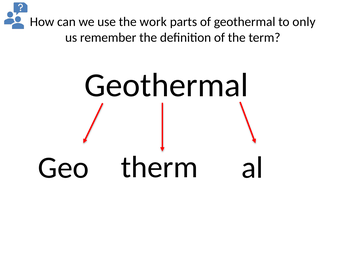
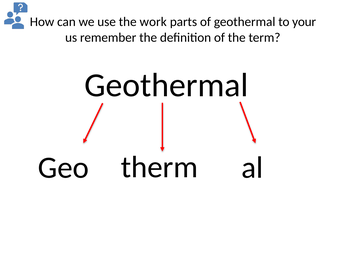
only: only -> your (304, 22)
